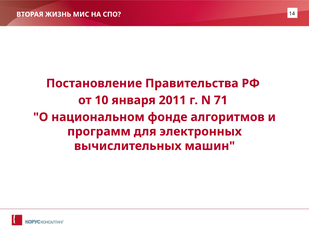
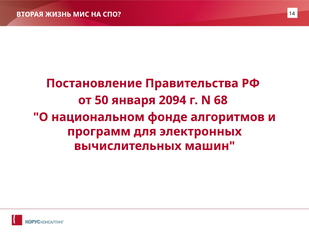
10: 10 -> 50 (102, 100)
2011: 2011 -> 2094 (173, 100)
71: 71 -> 68 (221, 100)
